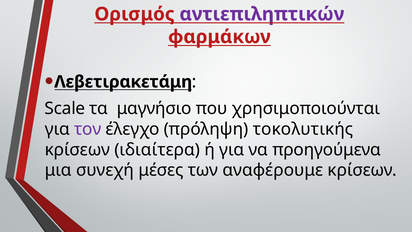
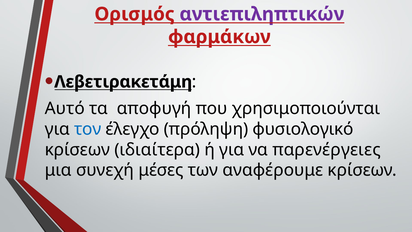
Scale: Scale -> Αυτό (65, 108)
μαγνήσιο: μαγνήσιο -> αποφυγή (154, 108)
τον colour: purple -> blue (88, 129)
τοκολυτικής: τοκολυτικής -> φυσιολογικό (303, 129)
προηγούμενα: προηγούμενα -> παρενέργειες (327, 150)
